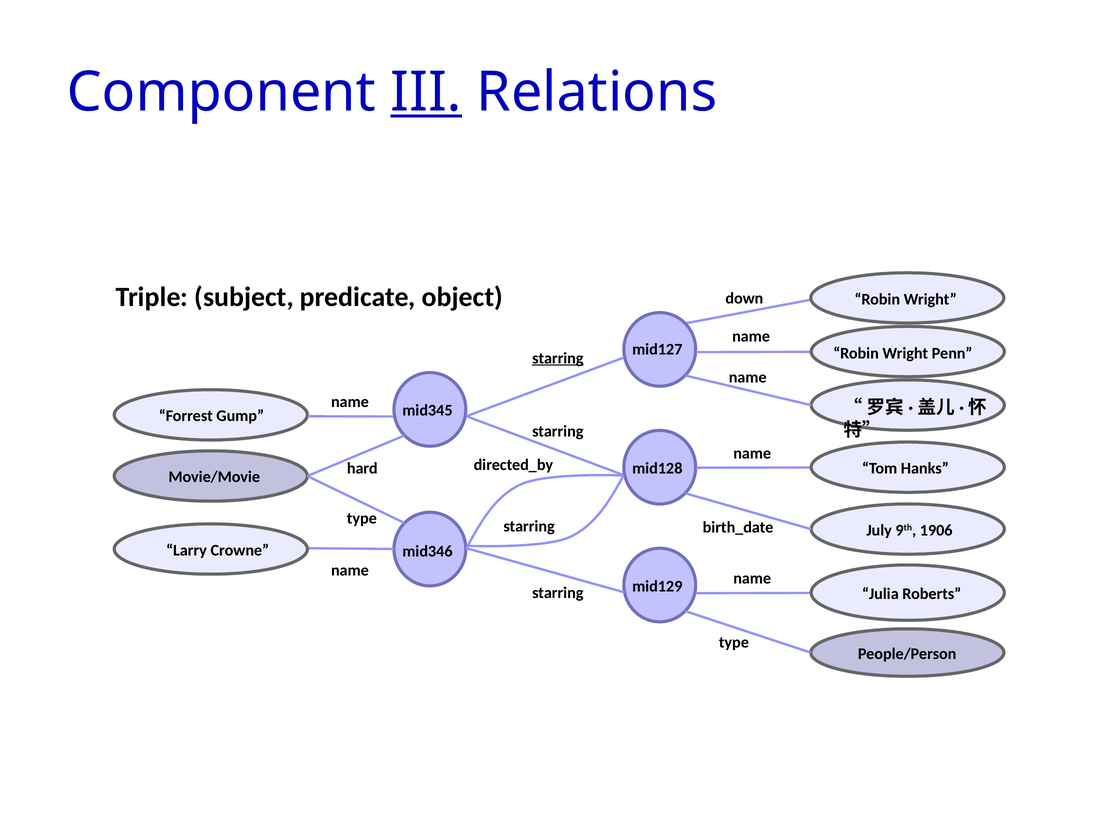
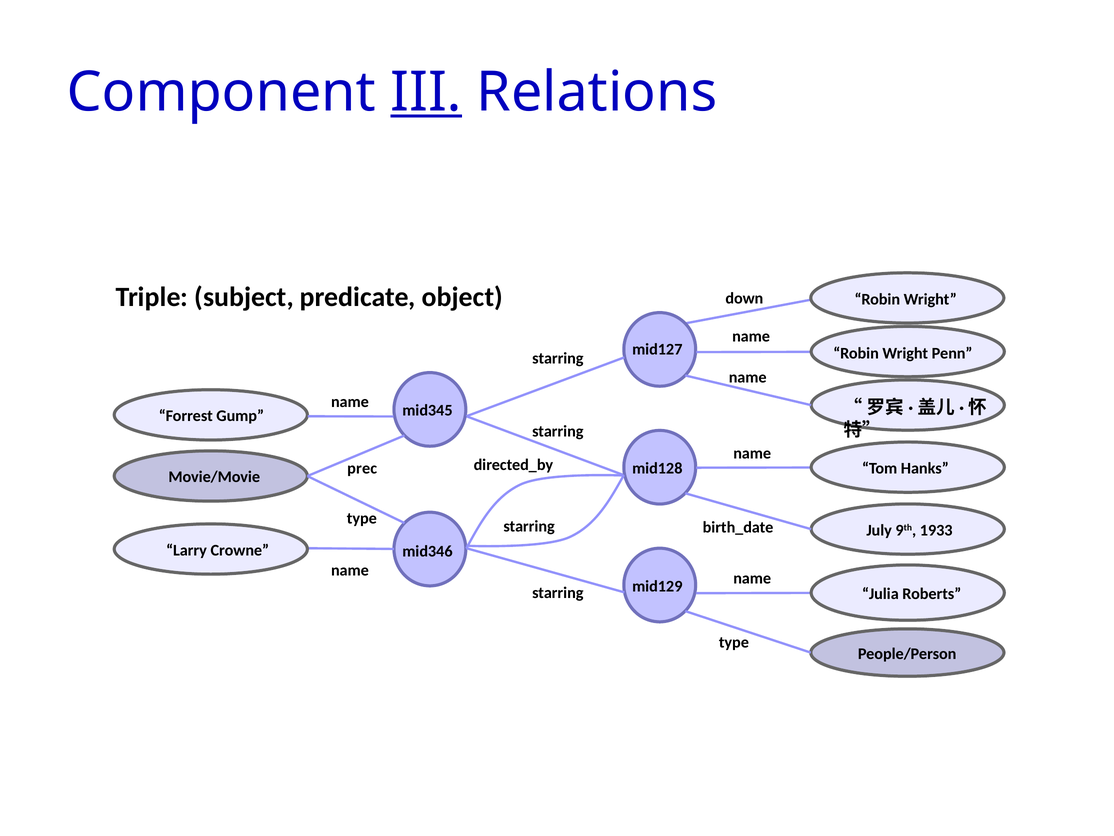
starring underline: present -> none (558, 358)
hard: hard -> prec (362, 468)
1906: 1906 -> 1933 (936, 530)
